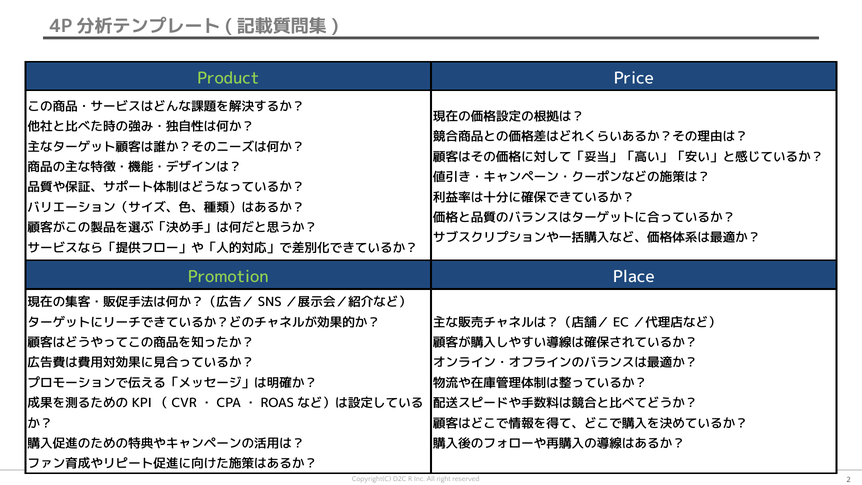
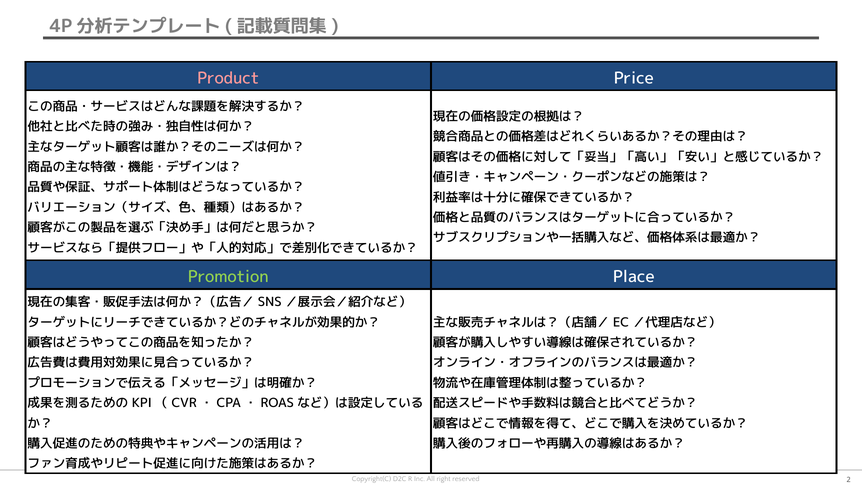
Product colour: light green -> pink (228, 78)
